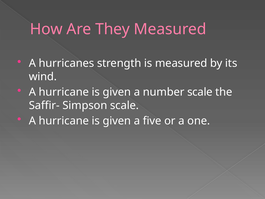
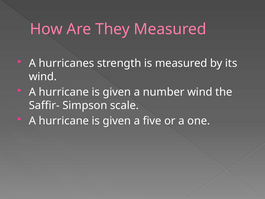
number scale: scale -> wind (200, 92)
